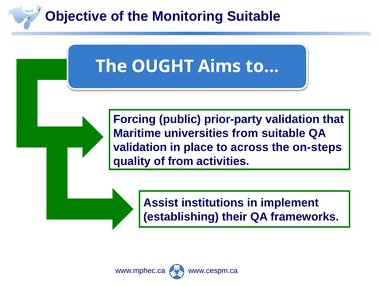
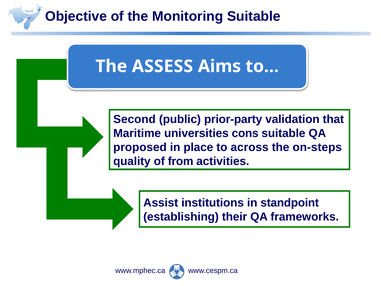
OUGHT: OUGHT -> ASSESS (162, 66)
Forcing: Forcing -> Second (134, 119)
universities from: from -> cons (245, 133)
validation: validation -> proposed (140, 147)
implement: implement -> standpoint (290, 203)
